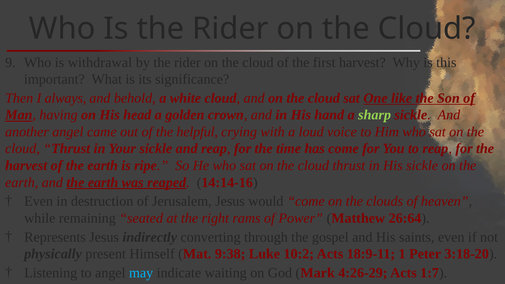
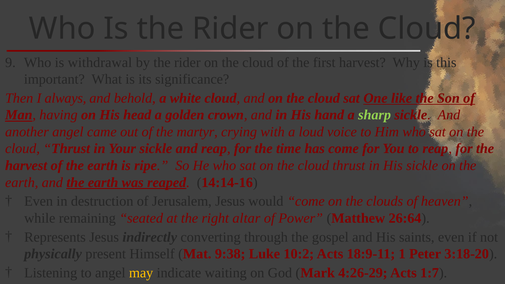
helpful: helpful -> martyr (197, 132)
rams: rams -> altar (246, 218)
may colour: light blue -> yellow (141, 273)
